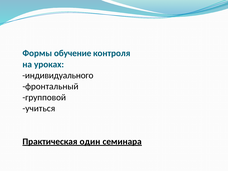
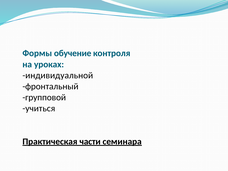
индивидуального: индивидуального -> индивидуальной (58, 75)
один: один -> части (90, 141)
